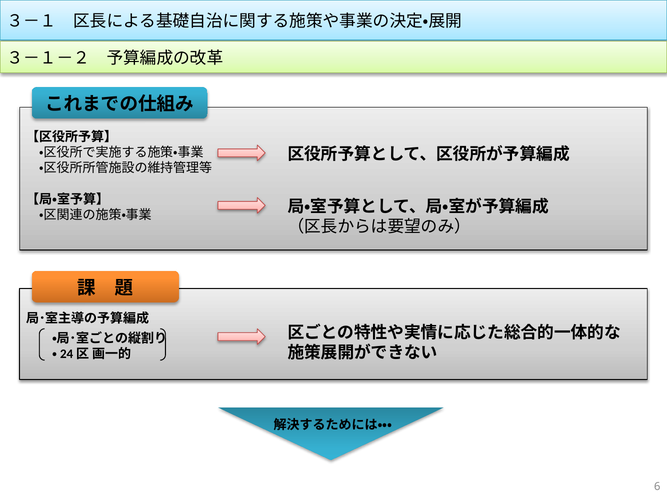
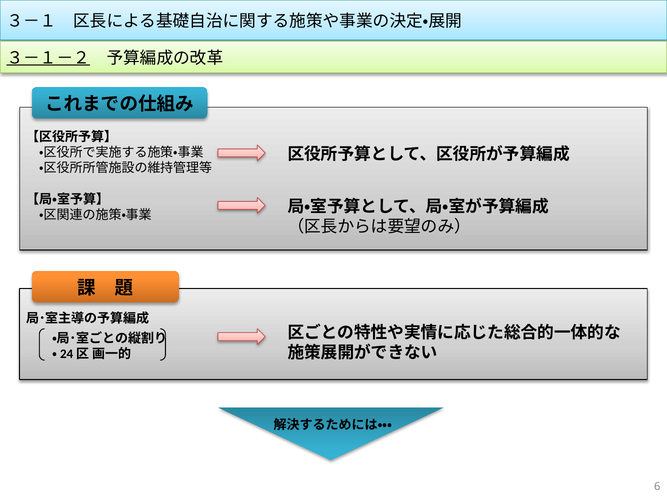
３－１－２ underline: none -> present (48, 58)
